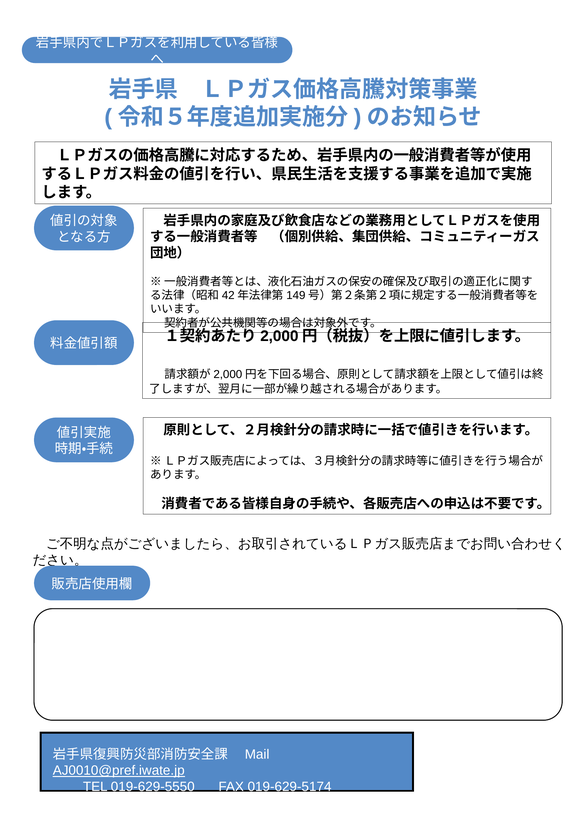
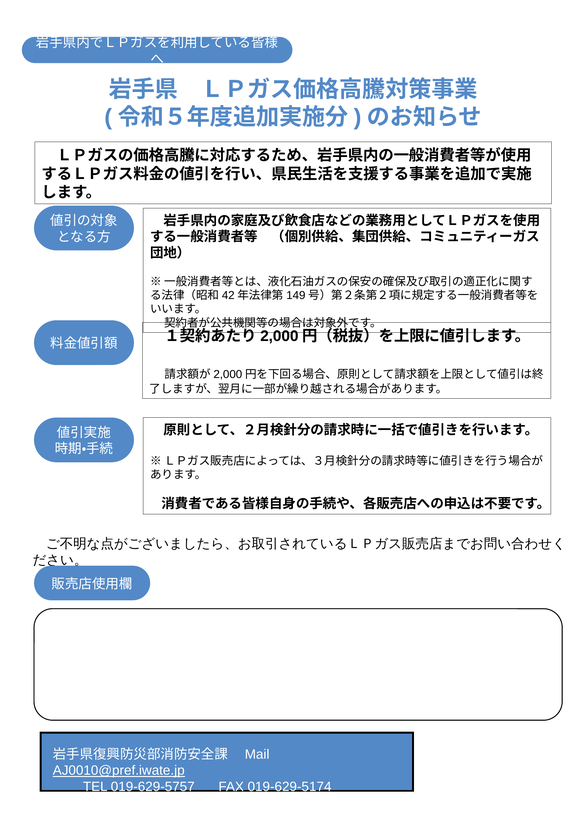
019-629-5550: 019-629-5550 -> 019-629-5757 (153, 787)
